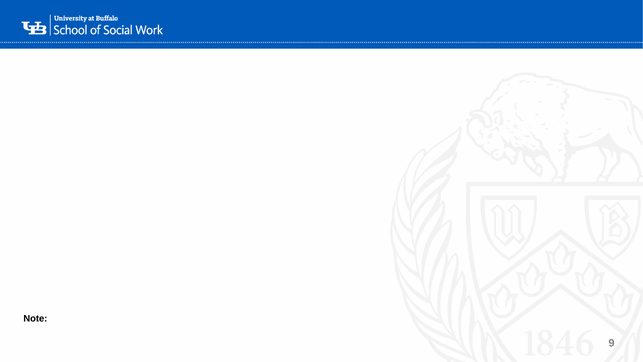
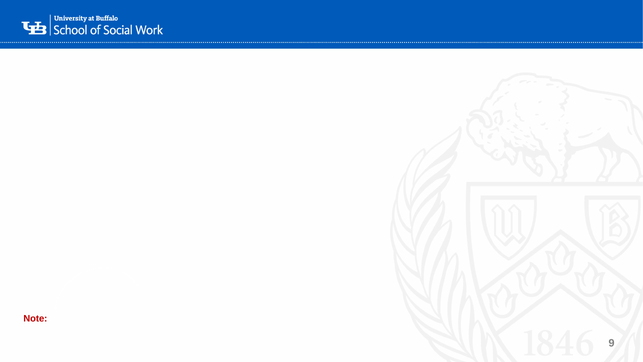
Note colour: black -> red (35, 319)
